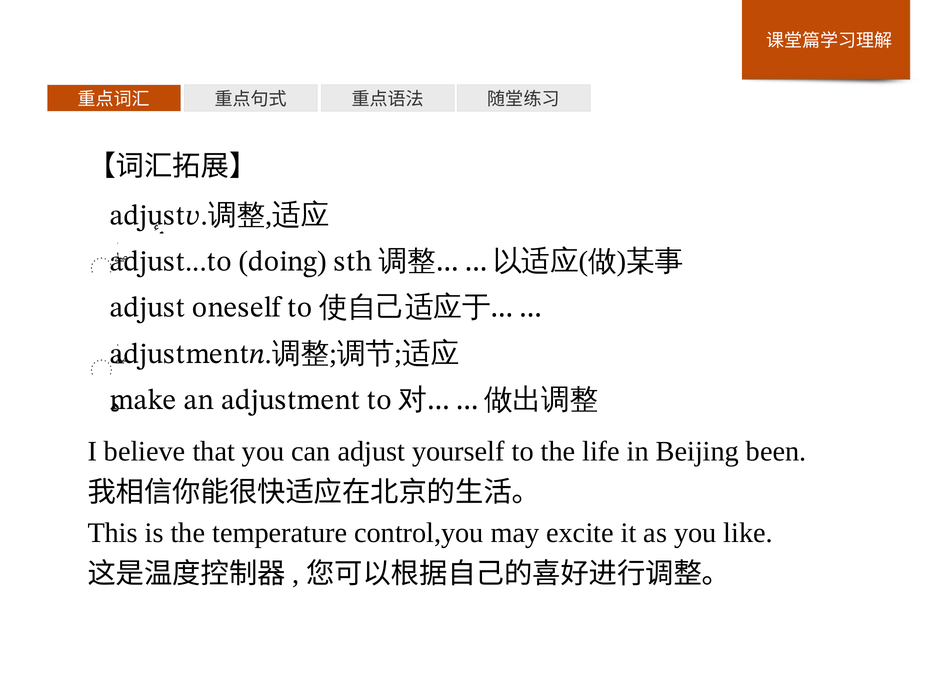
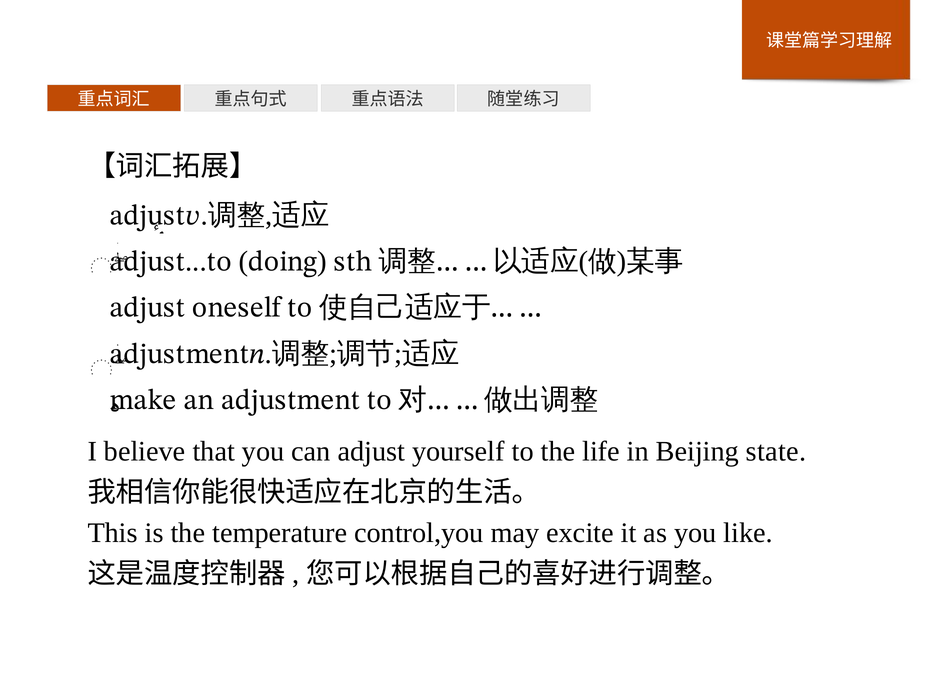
been: been -> state (776, 452)
